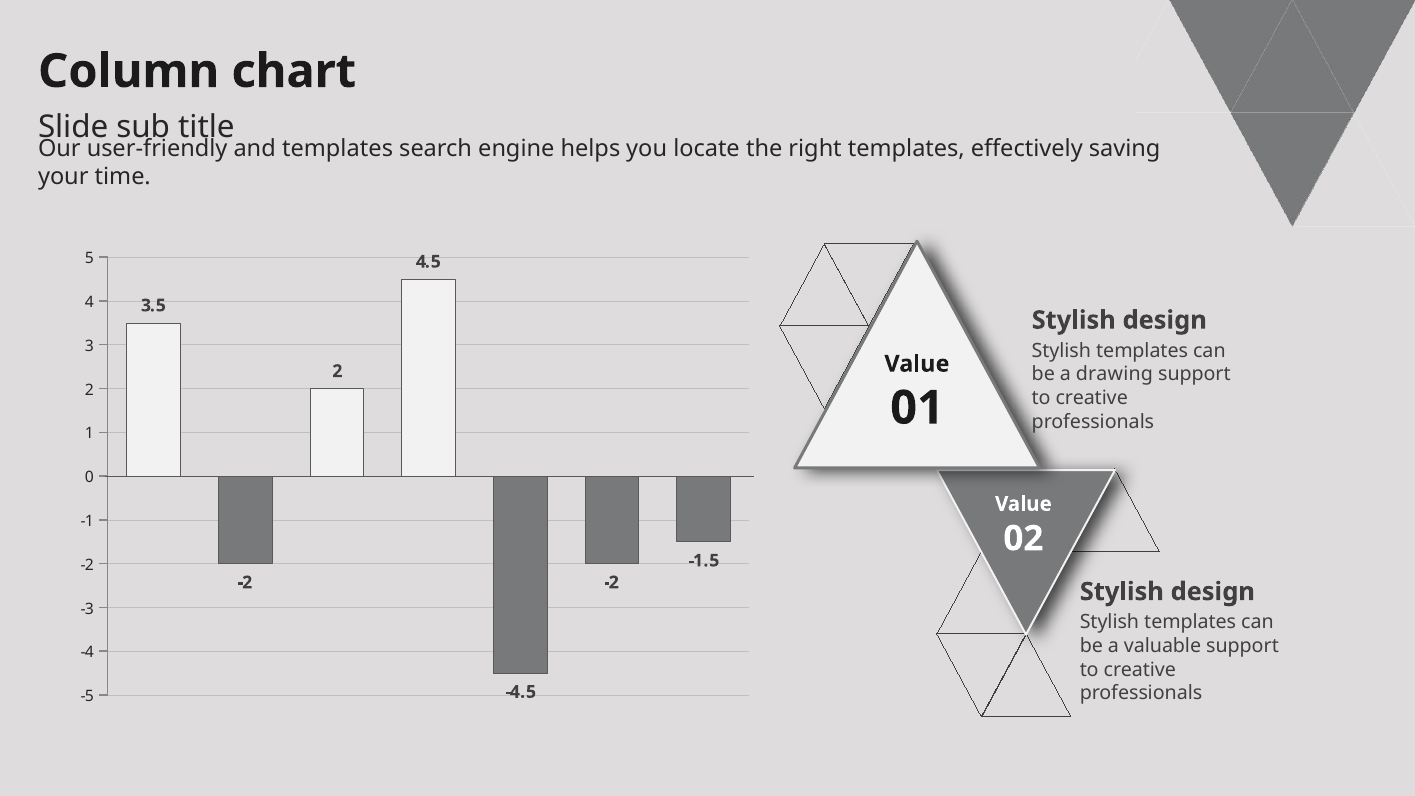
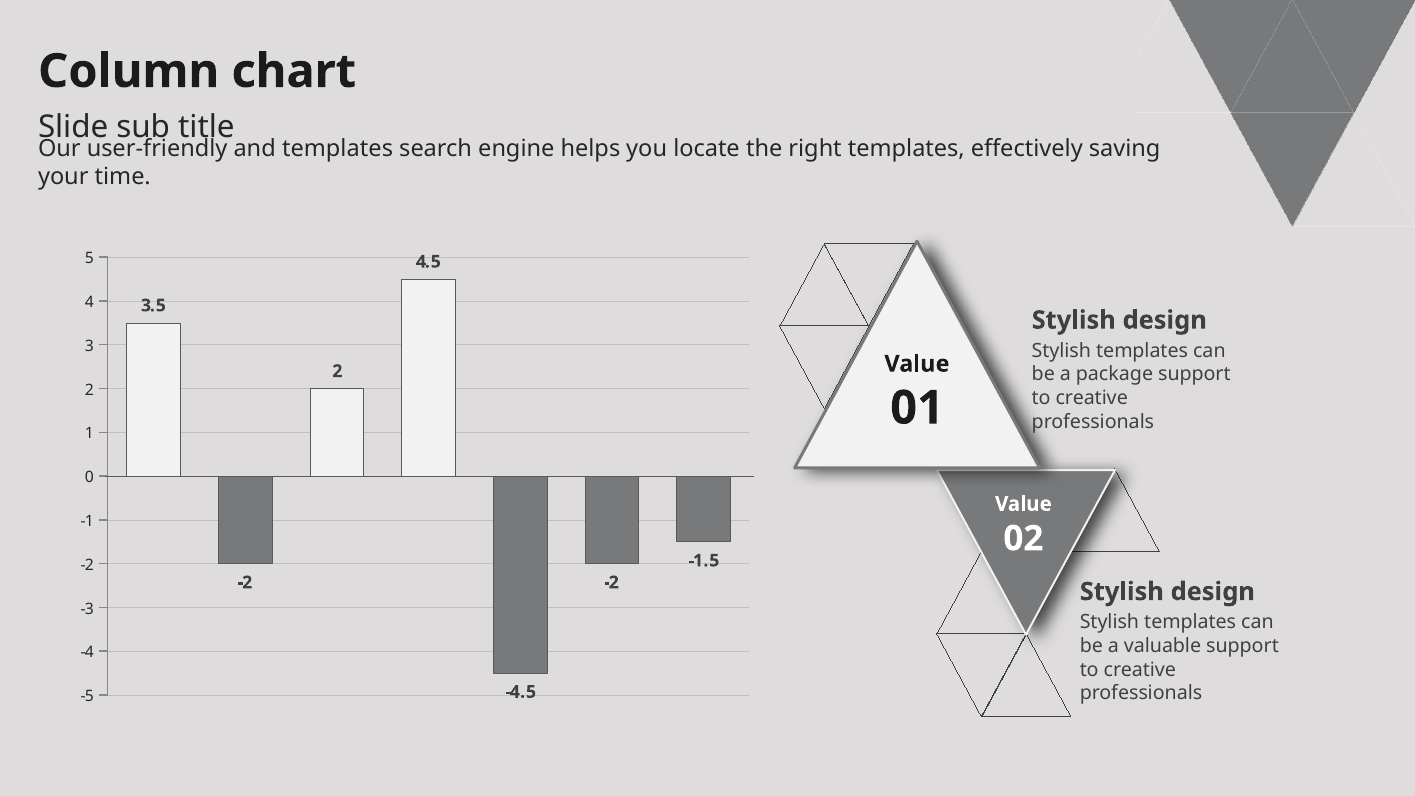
drawing: drawing -> package (1114, 374)
